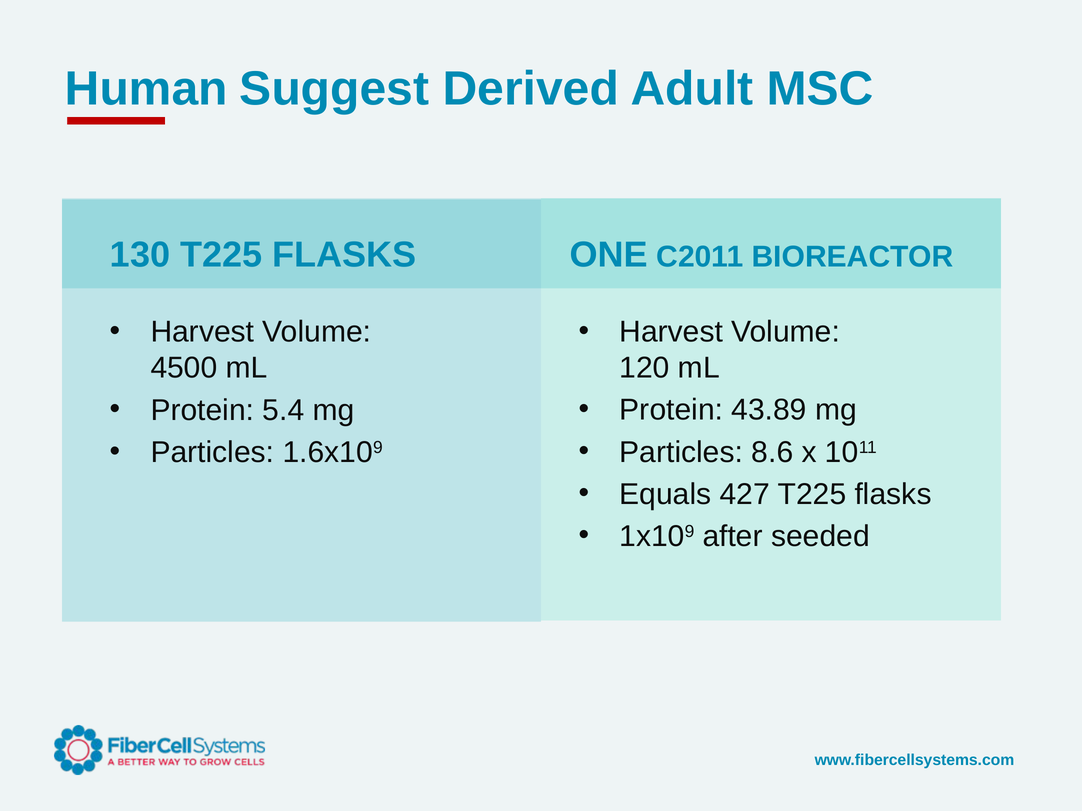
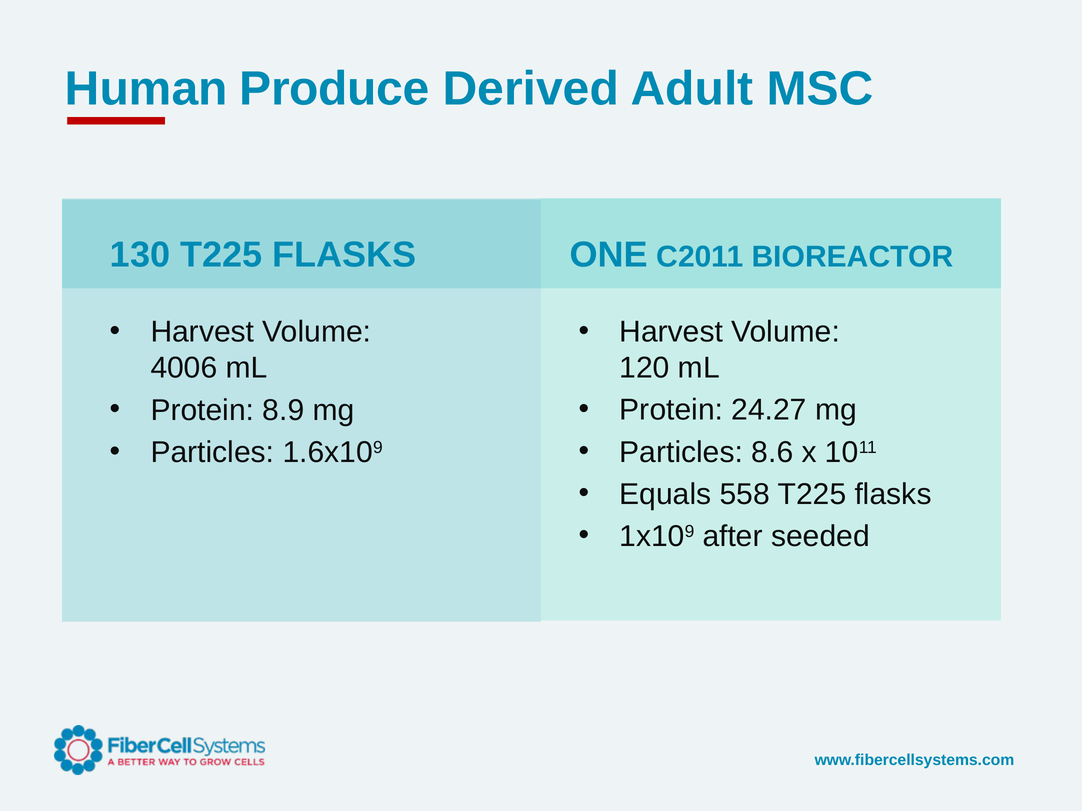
Suggest: Suggest -> Produce (335, 89)
4500: 4500 -> 4006 (184, 368)
43.89: 43.89 -> 24.27 (769, 410)
5.4: 5.4 -> 8.9 (283, 410)
427: 427 -> 558 (745, 494)
